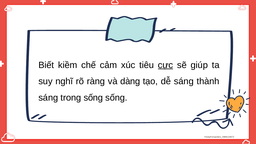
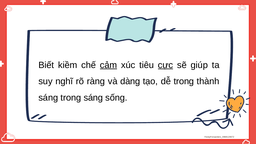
cảm underline: none -> present (109, 65)
dễ sáng: sáng -> trong (184, 81)
trong sống: sống -> sáng (93, 98)
